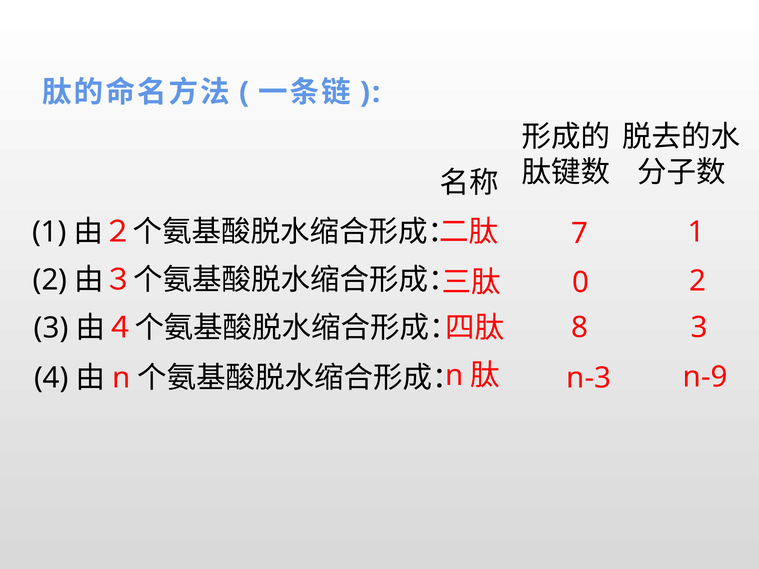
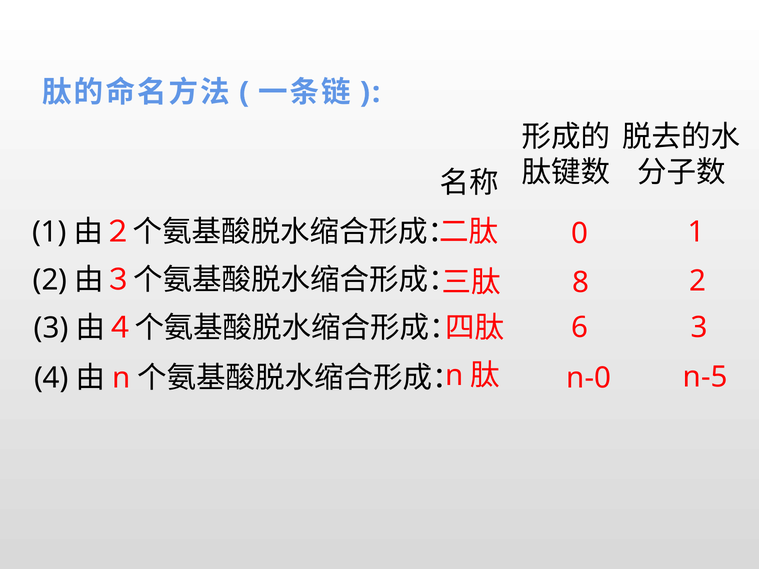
7: 7 -> 0 (580, 233)
0: 0 -> 8 (581, 283)
8: 8 -> 6 (579, 328)
n-9: n-9 -> n-5 (705, 377)
n-3: n-3 -> n-0 (589, 378)
